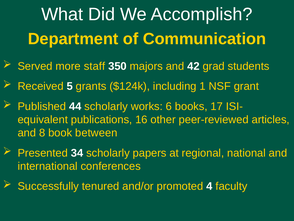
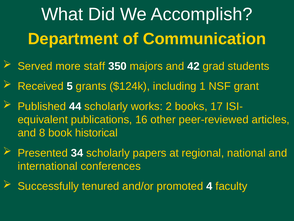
6: 6 -> 2 (169, 106)
between: between -> historical (96, 133)
